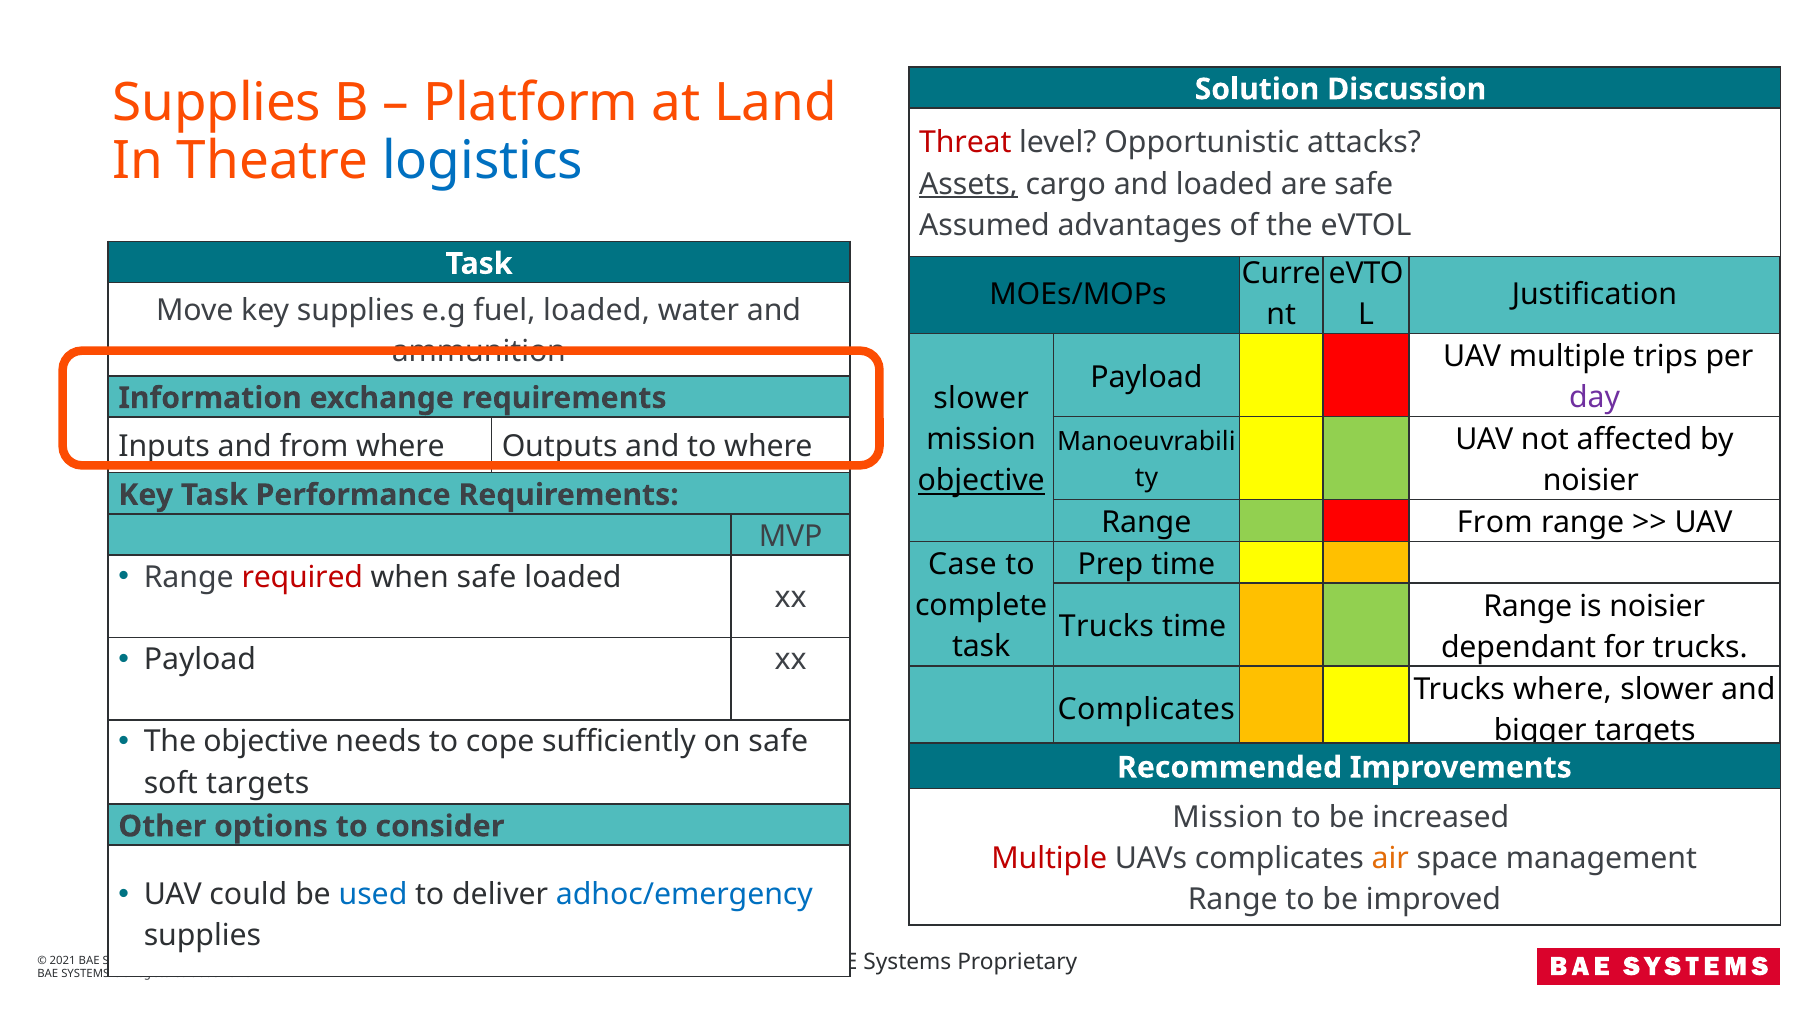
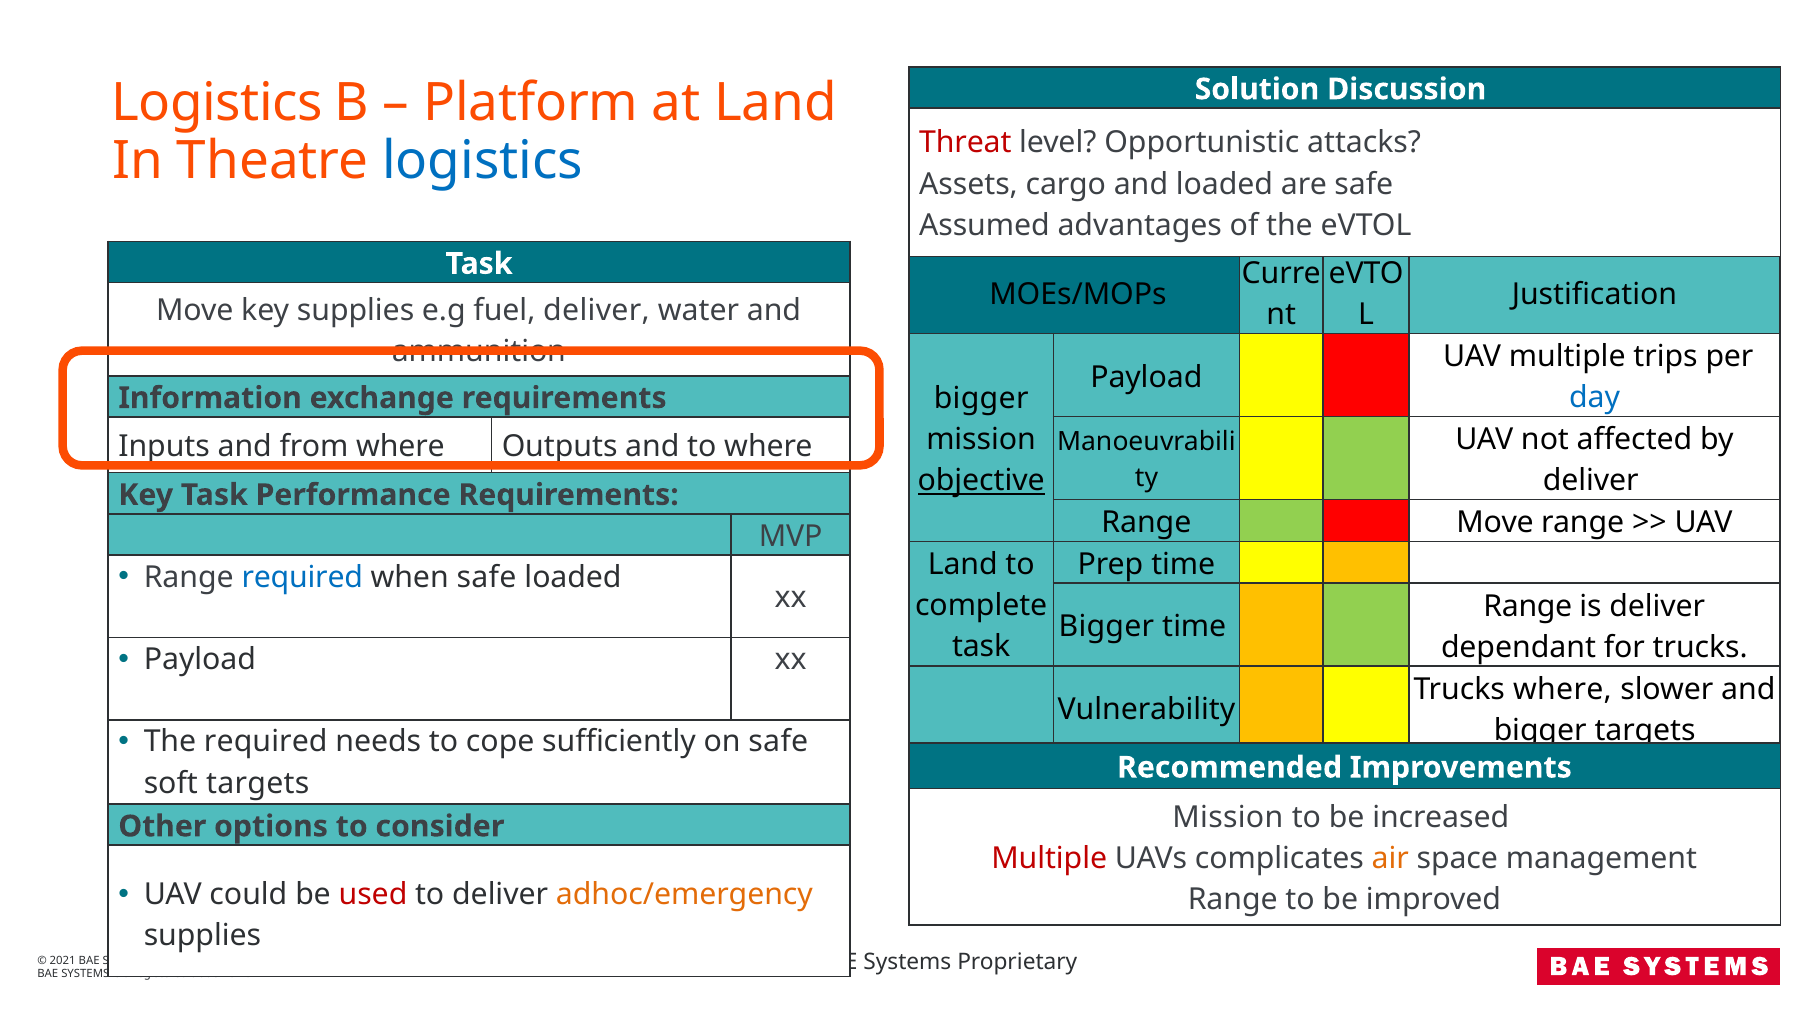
Supplies: Supplies -> Logistics (217, 103)
Assets underline: present -> none (969, 184)
fuel loaded: loaded -> deliver (596, 310)
day colour: purple -> blue (1595, 397)
slower: slower -> bigger (981, 398)
noisier: noisier -> deliver (1591, 480)
From: From -> Move (1495, 522)
Case: Case -> Land (963, 564)
required colour: red -> blue (302, 577)
is noisier: noisier -> deliver (1657, 606)
Trucks: Trucks -> Bigger (1106, 626)
Complicates: Complicates -> Vulnerability (1146, 709)
The objective: objective -> required (266, 742)
used colour: blue -> red (373, 894)
adhoc/emergency colour: blue -> orange (684, 894)
